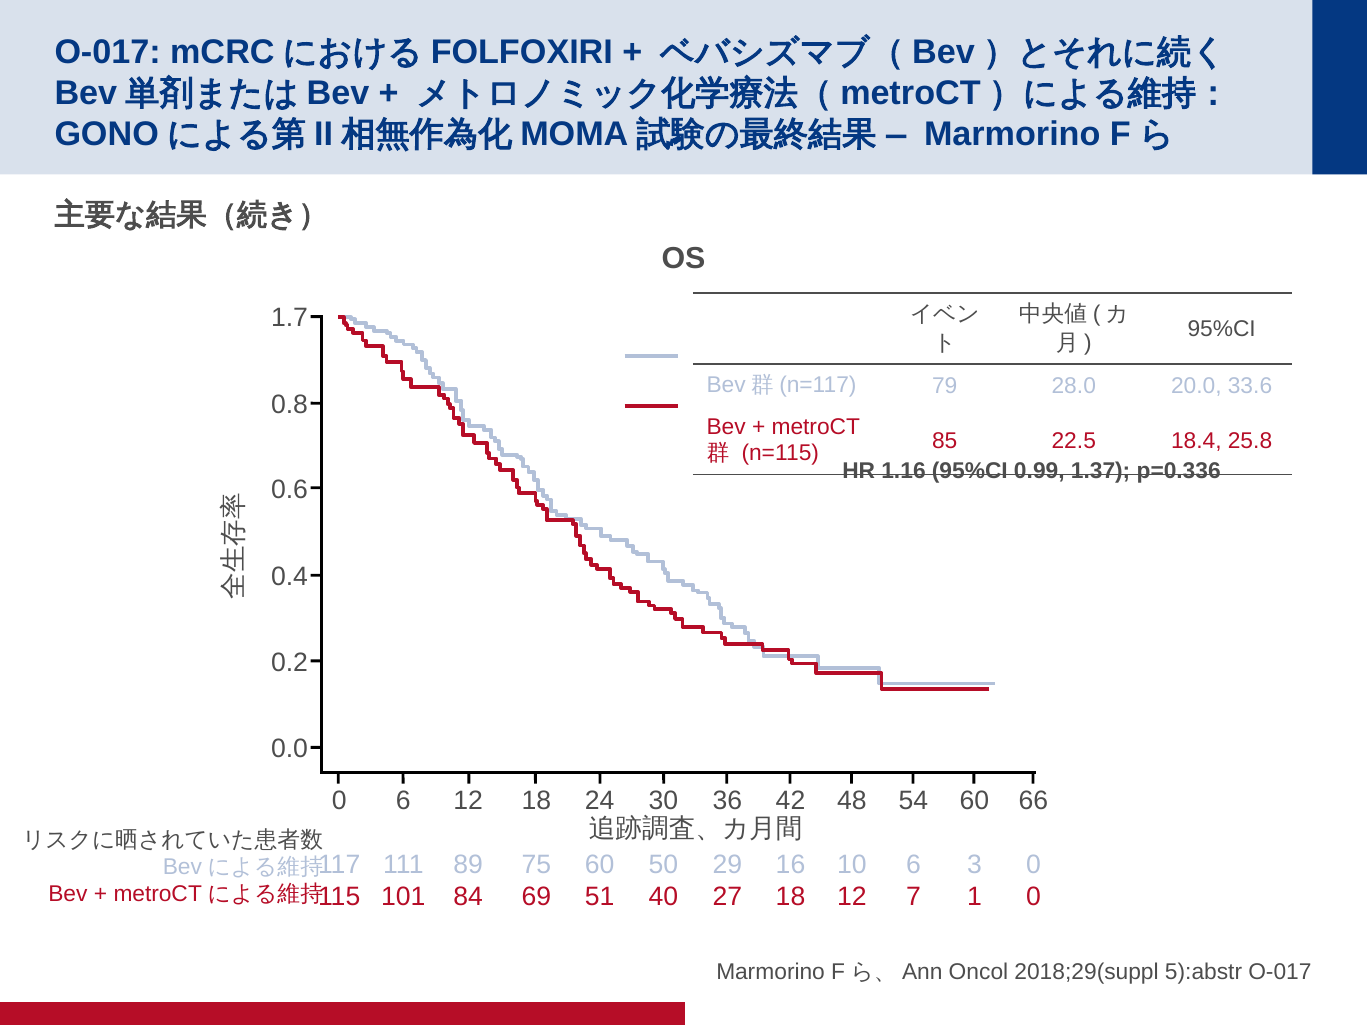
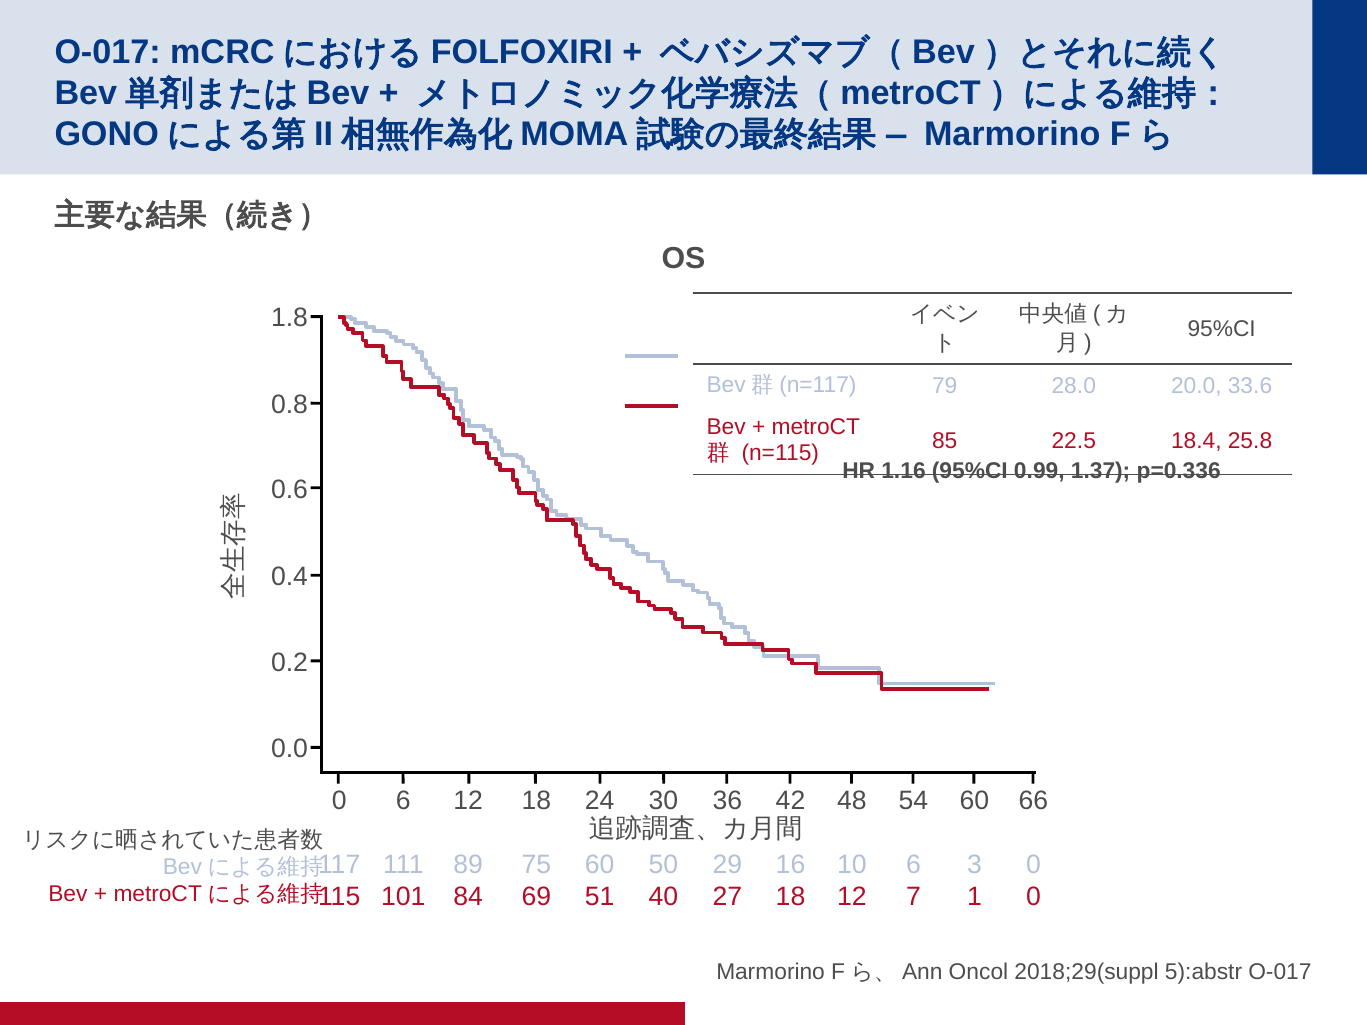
1.7: 1.7 -> 1.8 (290, 318)
